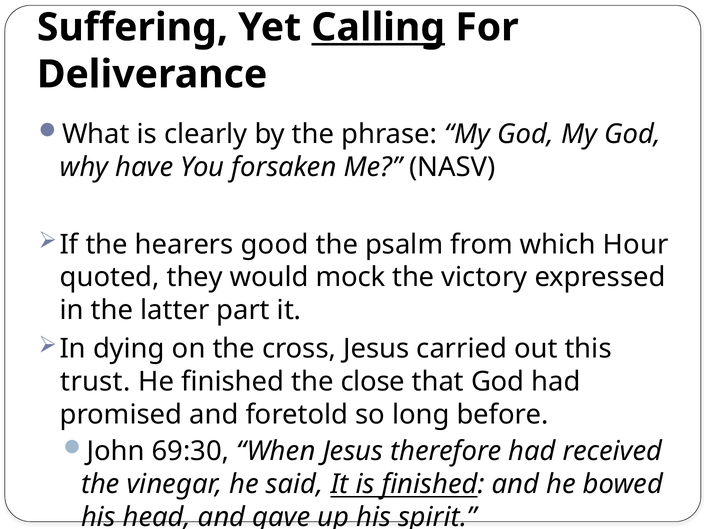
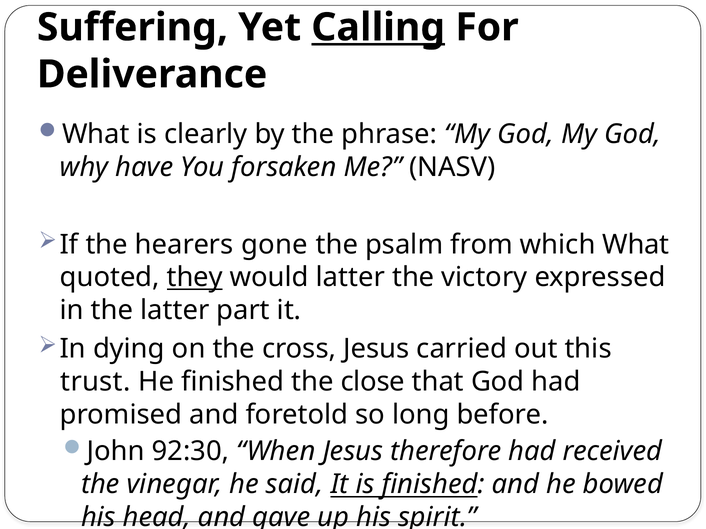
good: good -> gone (274, 245)
which Hour: Hour -> What (636, 245)
they underline: none -> present (195, 278)
would mock: mock -> latter (350, 278)
69:30: 69:30 -> 92:30 (190, 452)
